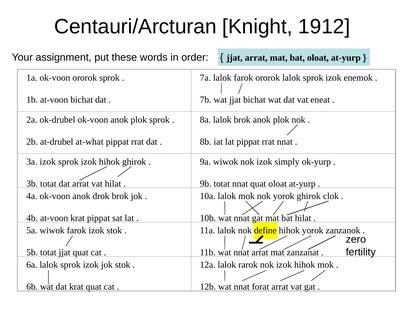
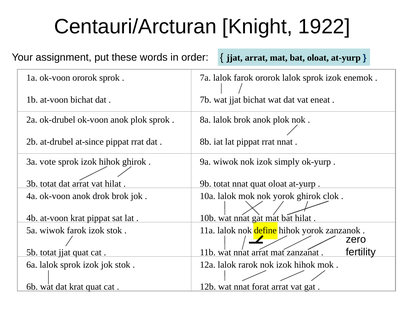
1912: 1912 -> 1922 (324, 27)
at-what: at-what -> at-since (90, 142)
3a izok: izok -> vote (48, 161)
